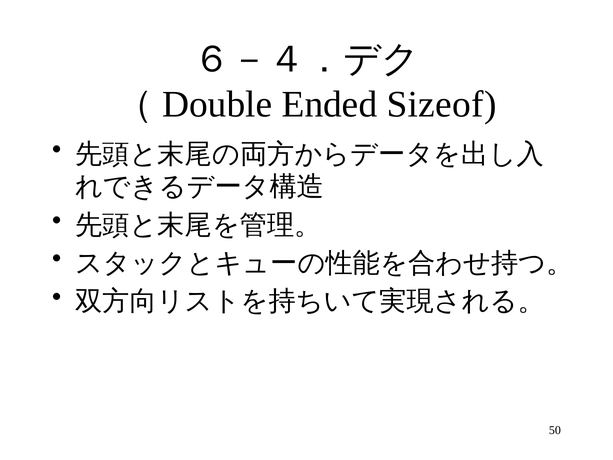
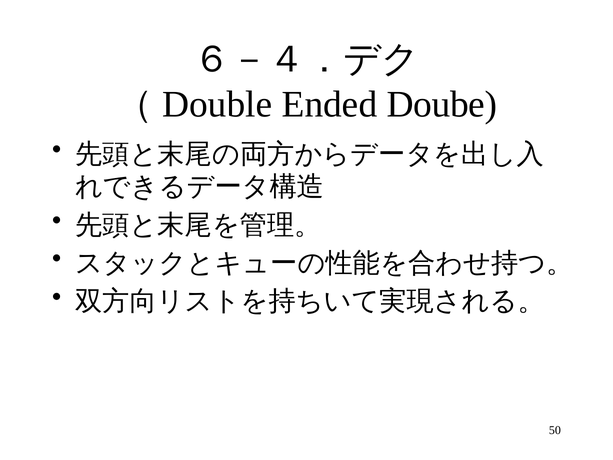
Sizeof: Sizeof -> Doube (442, 104)
